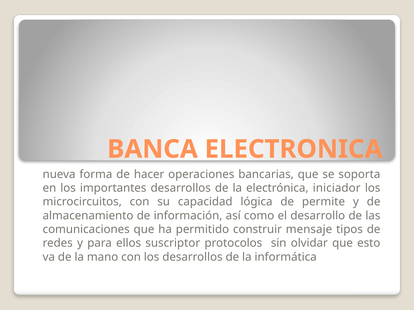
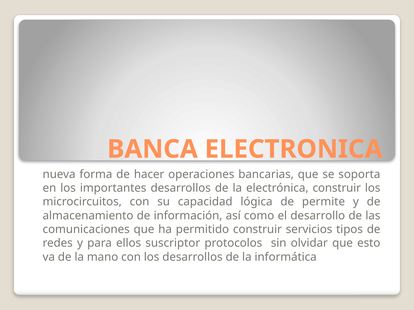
electrónica iniciador: iniciador -> construir (337, 188)
mensaje: mensaje -> servicios (309, 230)
